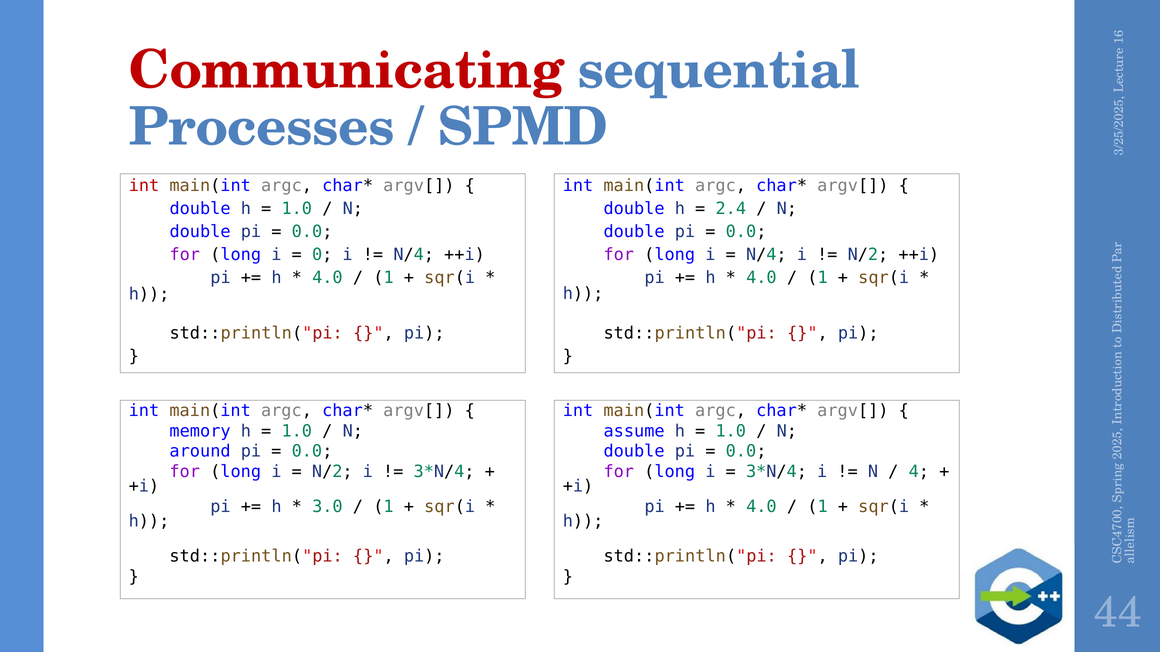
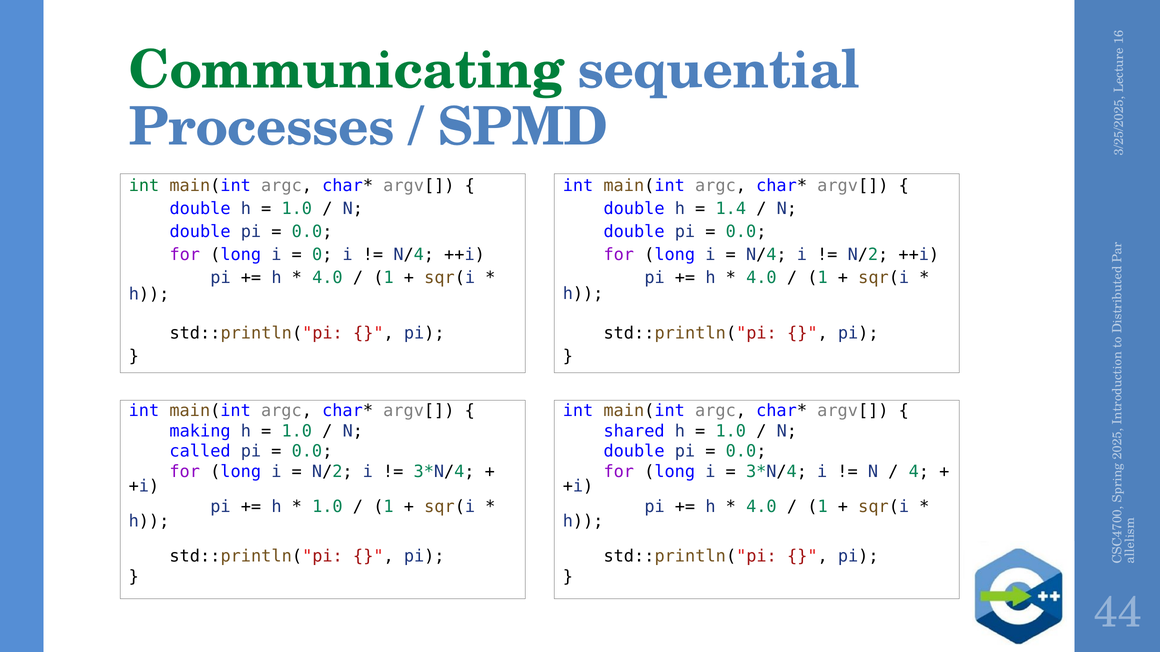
Communicating colour: red -> green (346, 70)
int colour: red -> green (144, 186)
2.4: 2.4 -> 1.4 (731, 209)
memory: memory -> making (200, 431)
assume: assume -> shared (634, 431)
around: around -> called (200, 452)
3.0: 3.0 -> 1.0 (327, 507)
